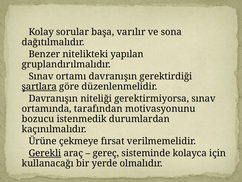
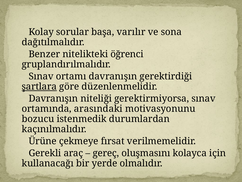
yapılan: yapılan -> öğrenci (127, 54)
tarafından: tarafından -> arasındaki (98, 109)
Gerekli underline: present -> none (45, 153)
sisteminde: sisteminde -> oluşmasını (146, 153)
